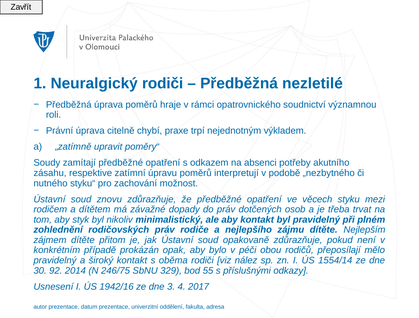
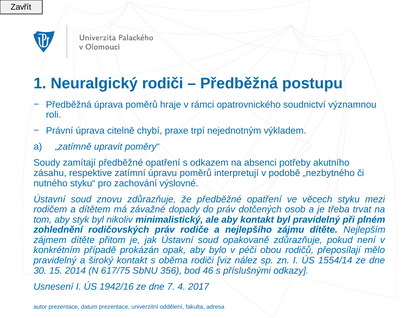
nezletilé: nezletilé -> postupu (312, 84)
možnost: možnost -> výslovné (179, 184)
92: 92 -> 15 (56, 271)
246/75: 246/75 -> 617/75 (115, 271)
329: 329 -> 356 (171, 271)
55: 55 -> 46 (208, 271)
3: 3 -> 7 (171, 287)
